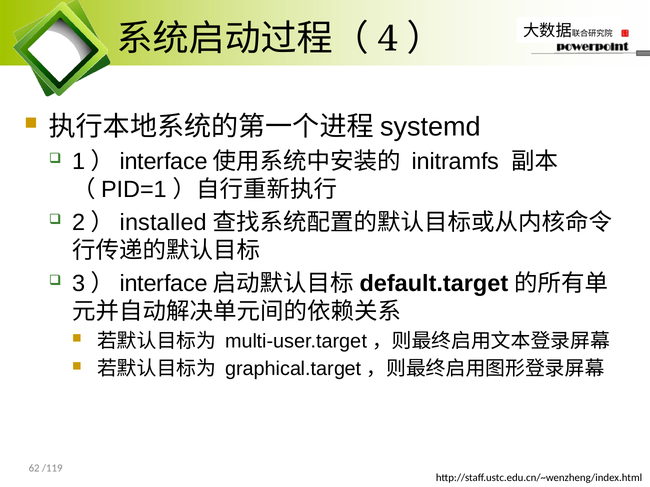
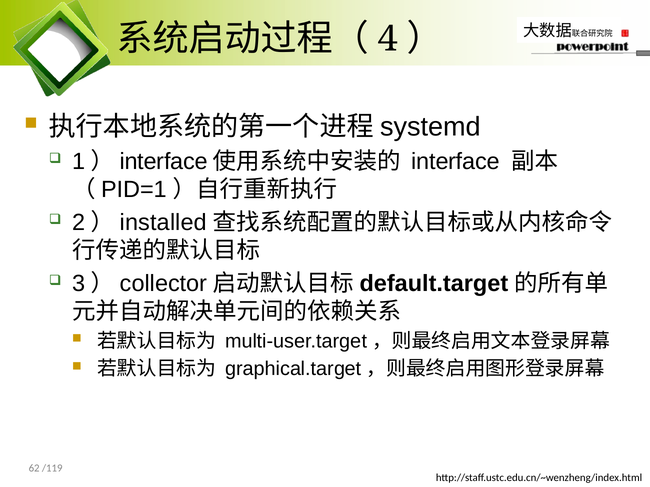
initramfs: initramfs -> interface (456, 162)
interface: interface -> collector (163, 284)
